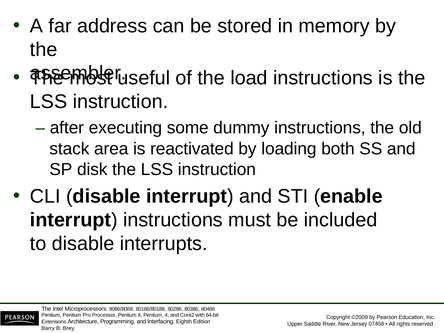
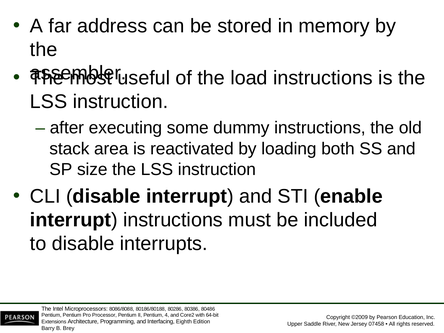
disk: disk -> size (92, 169)
